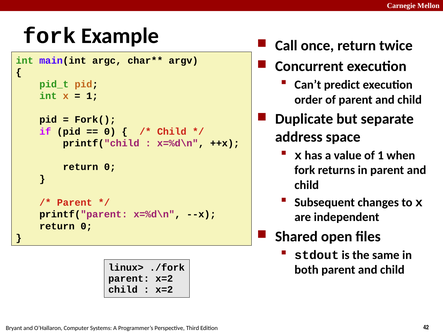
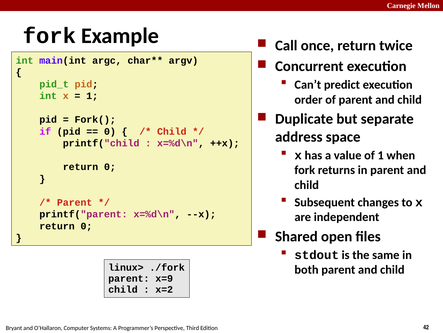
parent x=2: x=2 -> x=9 (164, 278)
